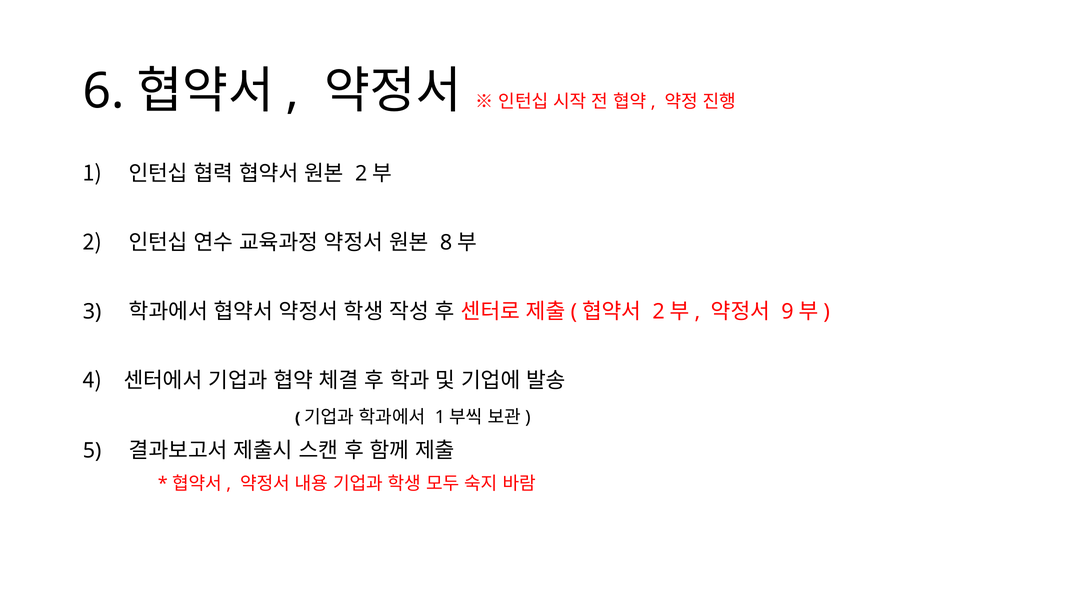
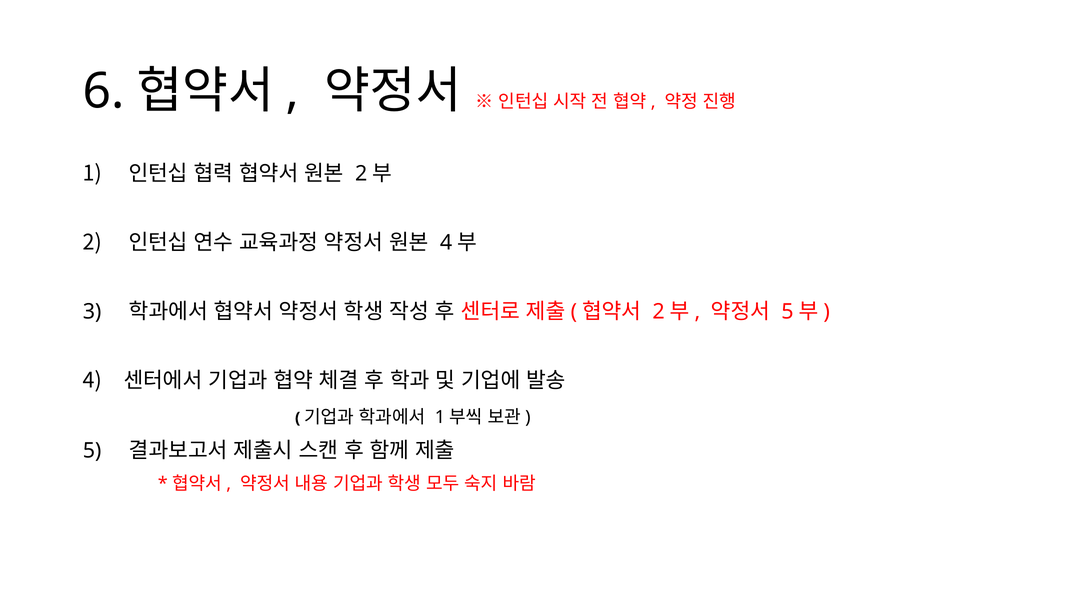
8: 8 -> 4 (446, 242)
9: 9 -> 5 (787, 311)
